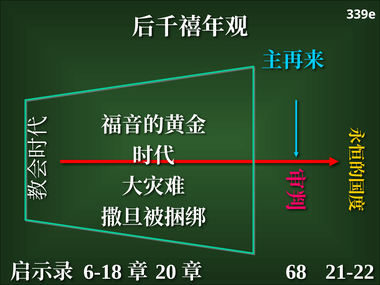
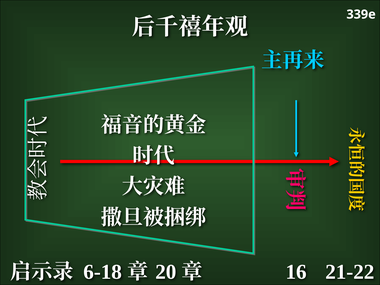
68: 68 -> 16 (296, 272)
